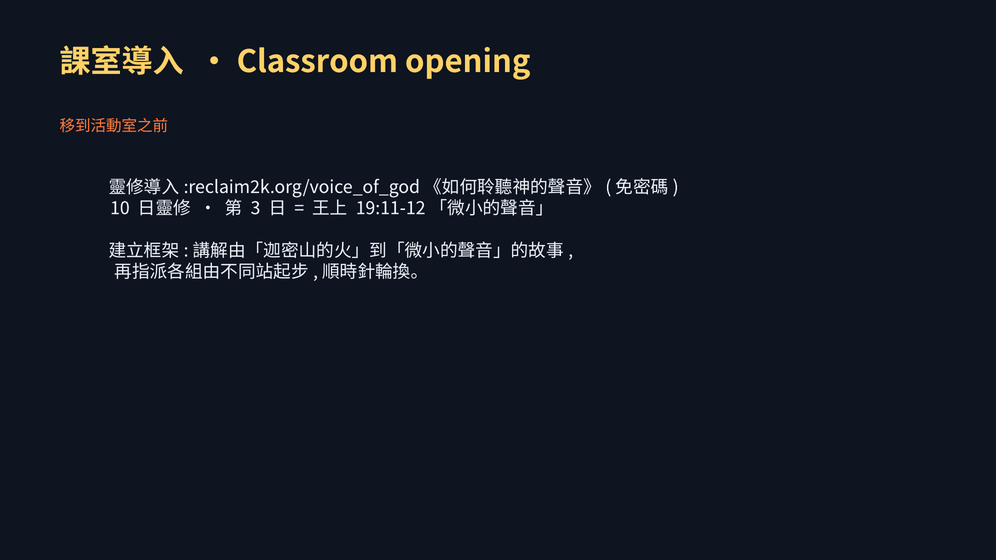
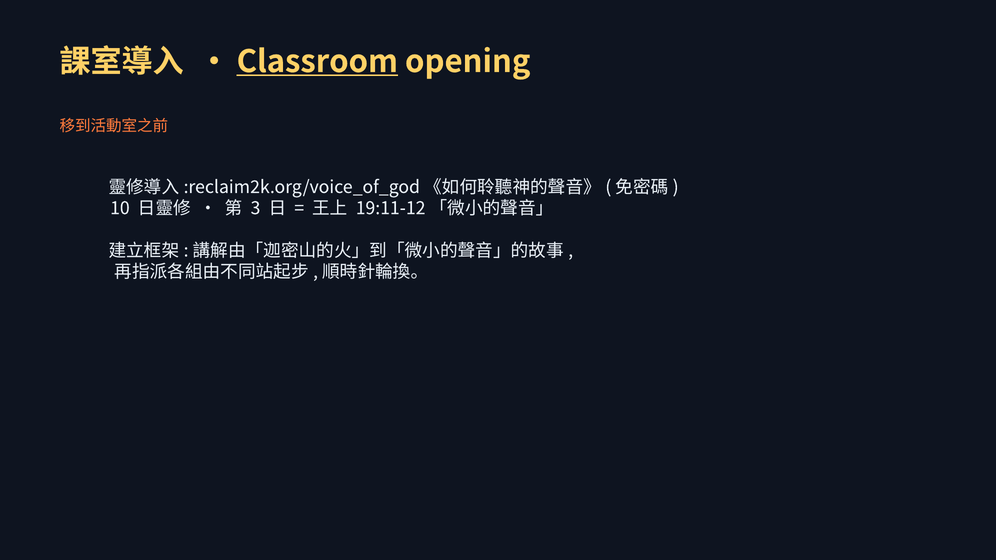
Classroom underline: none -> present (317, 62)
